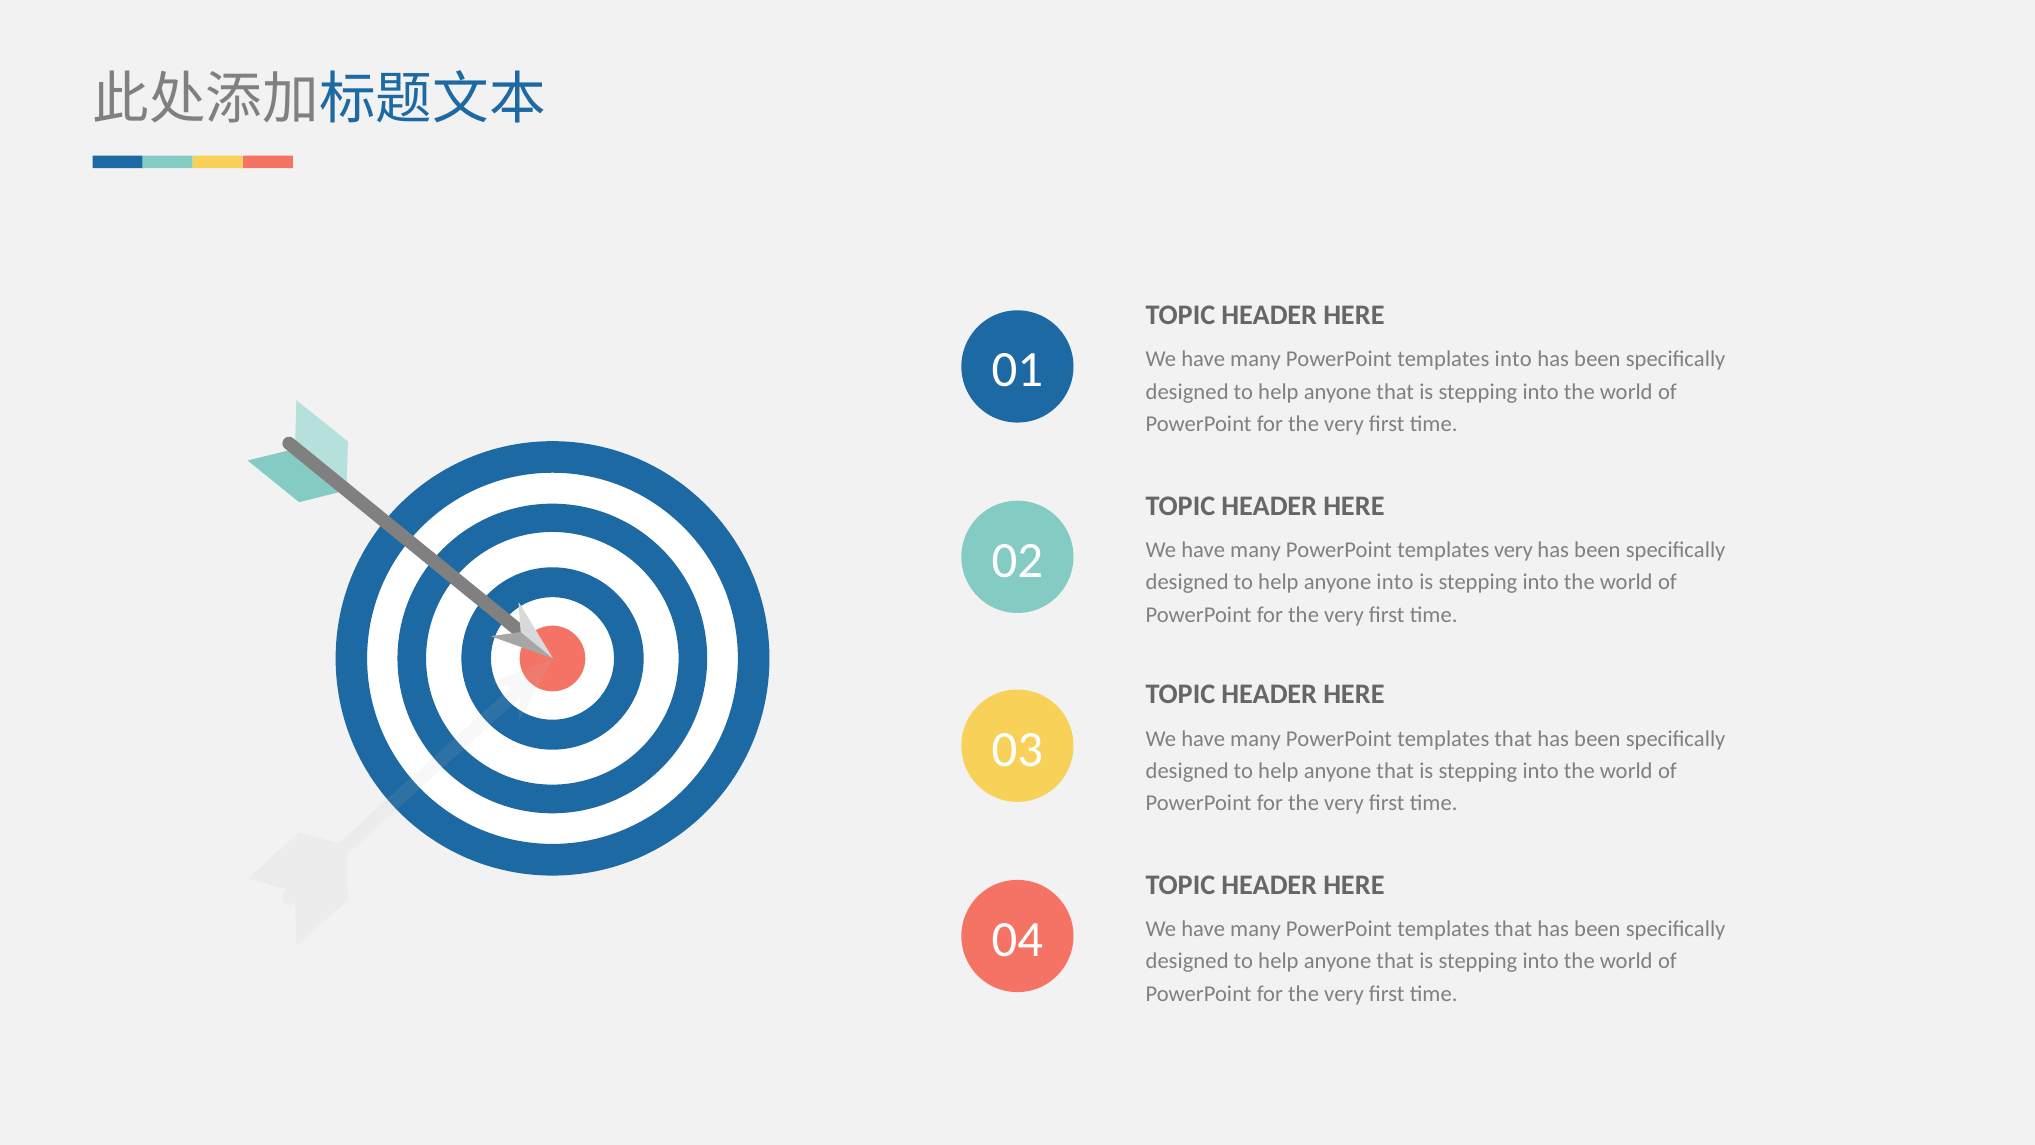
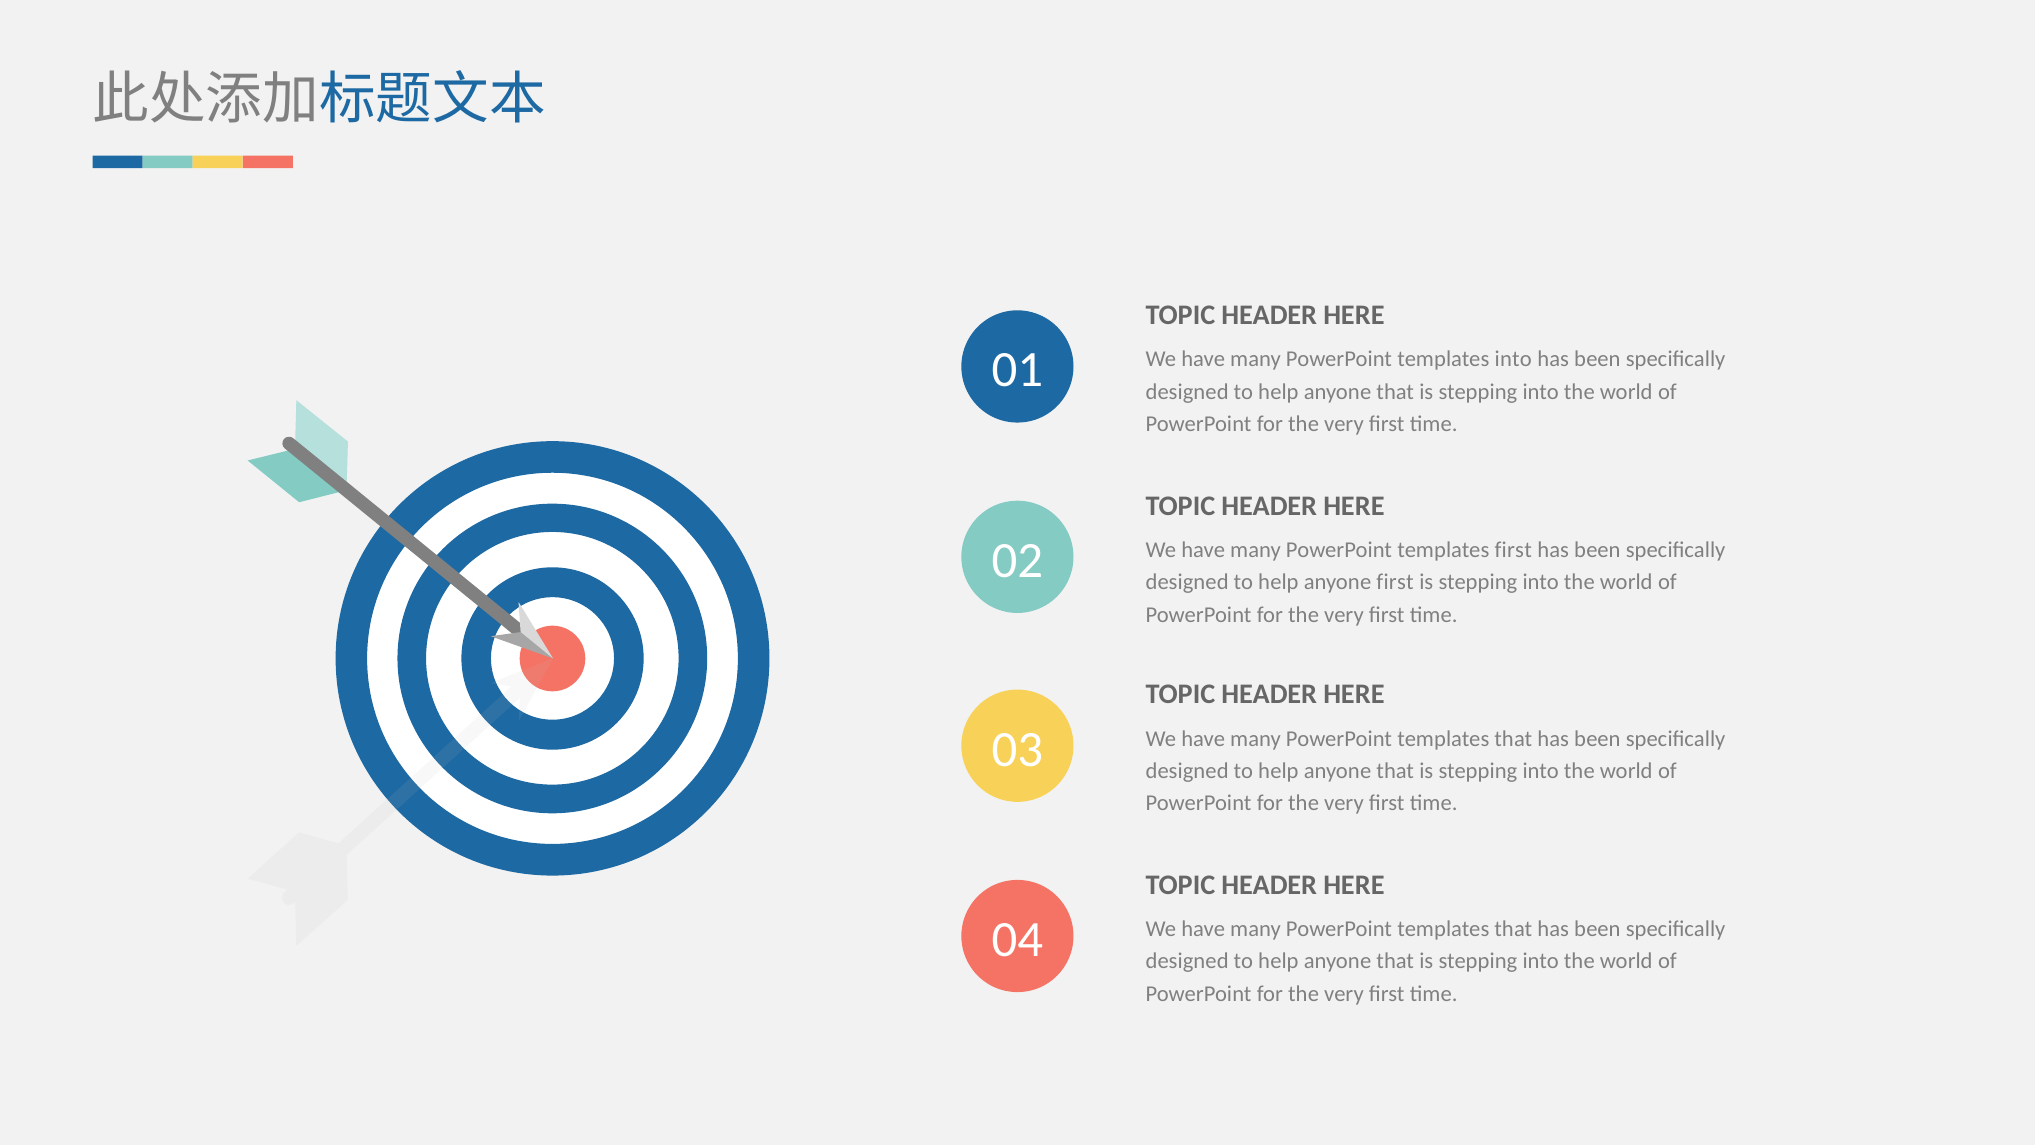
templates very: very -> first (1513, 550)
anyone into: into -> first (1395, 582)
